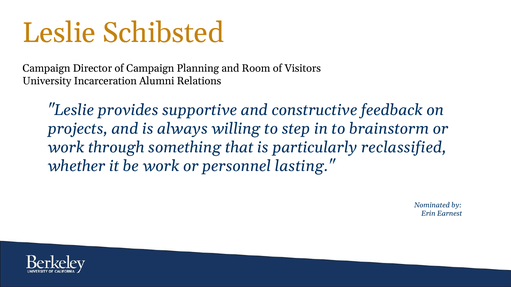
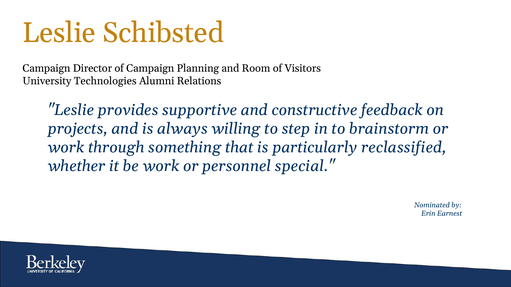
Incarceration: Incarceration -> Technologies (105, 81)
lasting: lasting -> special (305, 166)
